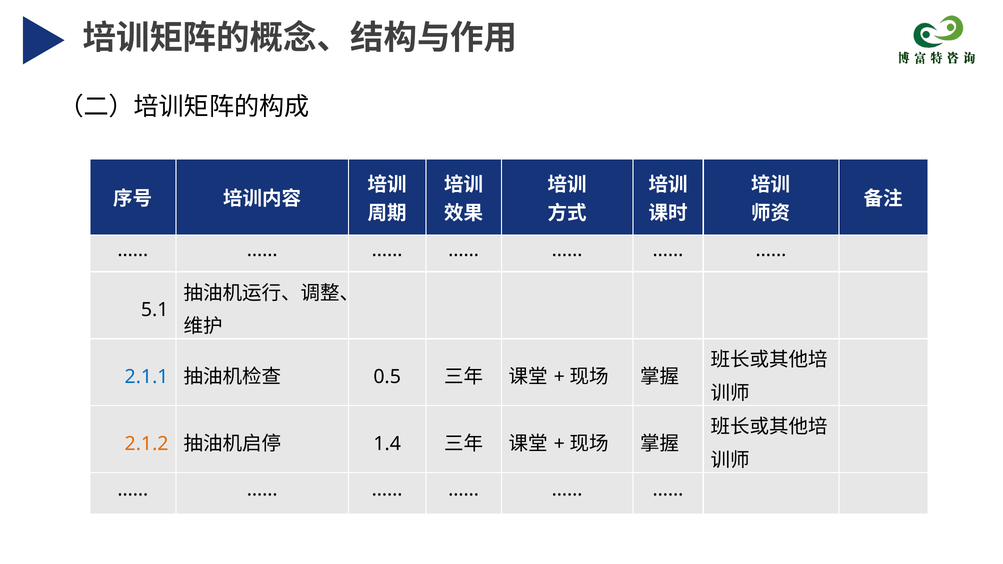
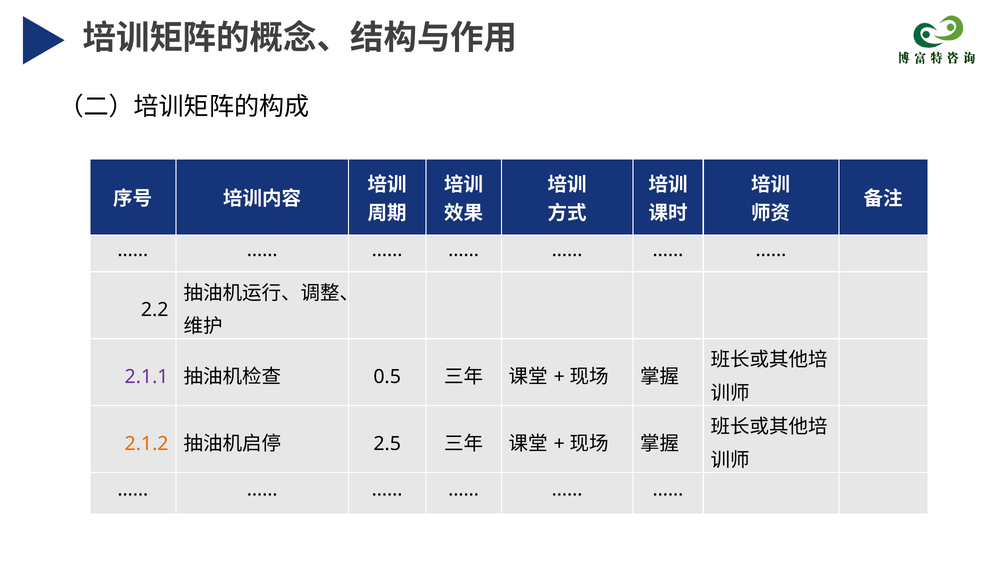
5.1: 5.1 -> 2.2 (155, 310)
2.1.1 colour: blue -> purple (147, 377)
1.4: 1.4 -> 2.5 (387, 444)
